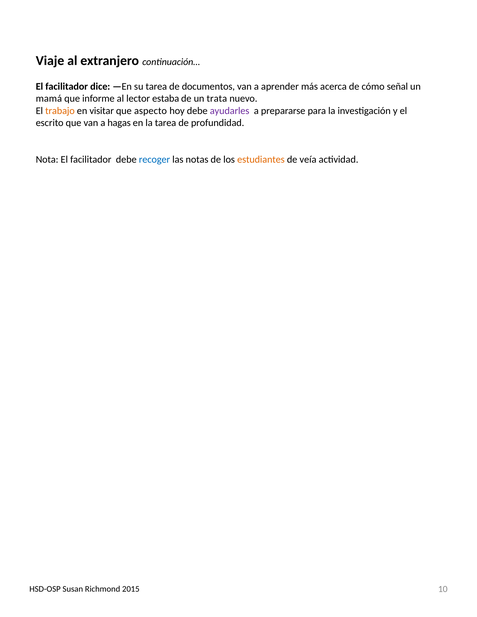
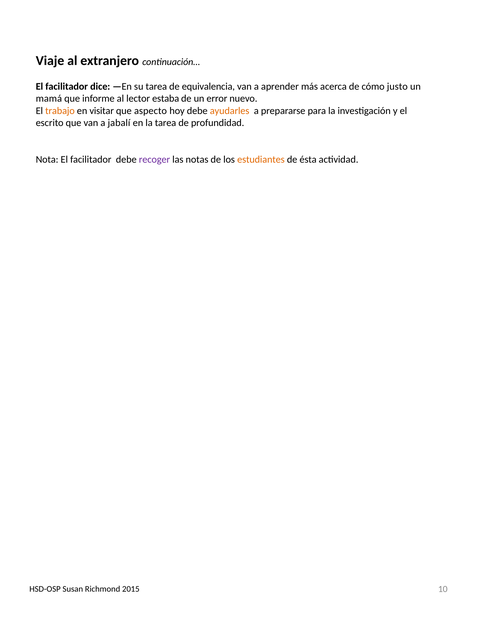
documentos: documentos -> equivalencia (208, 86)
señal: señal -> justo (397, 86)
trata: trata -> error (217, 99)
ayudarles colour: purple -> orange (230, 111)
hagas: hagas -> jabalí (119, 123)
recoger colour: blue -> purple (154, 159)
veía: veía -> ésta (308, 159)
